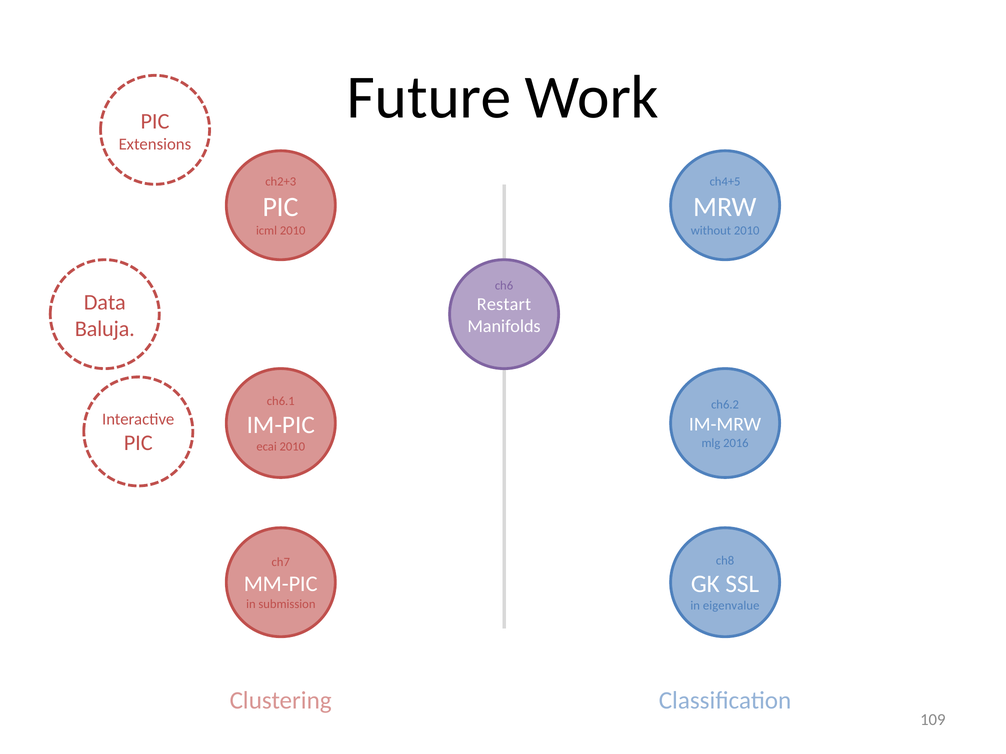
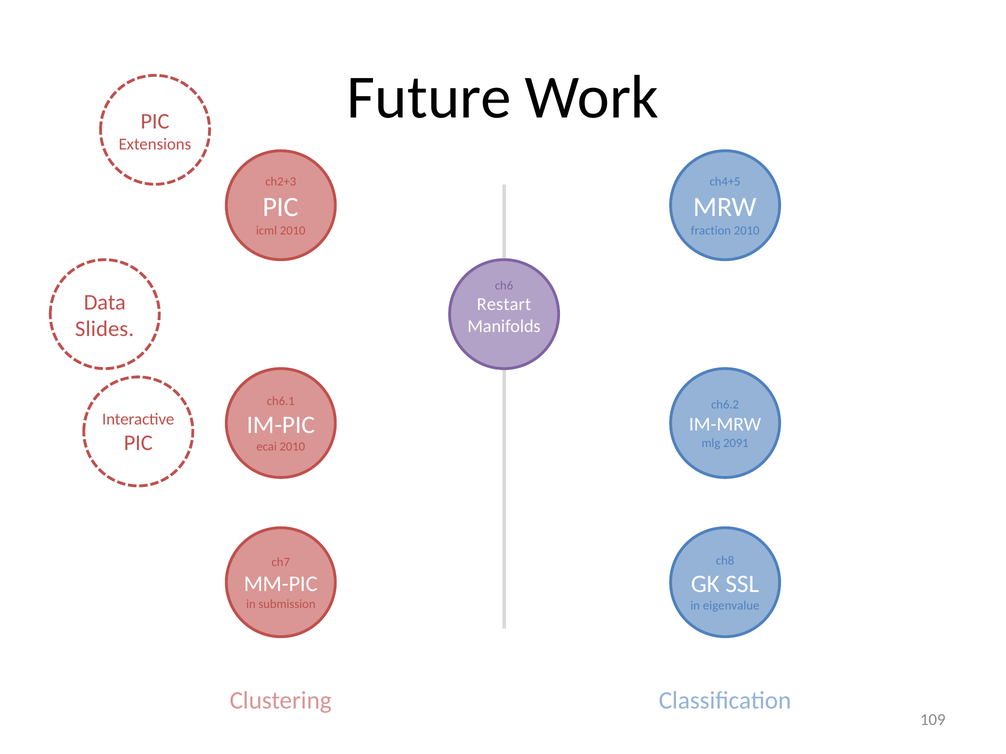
without: without -> fraction (711, 231)
Baluja: Baluja -> Slides (105, 329)
2016: 2016 -> 2091 (736, 443)
